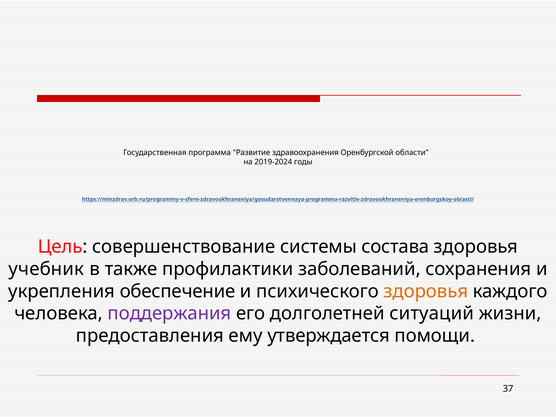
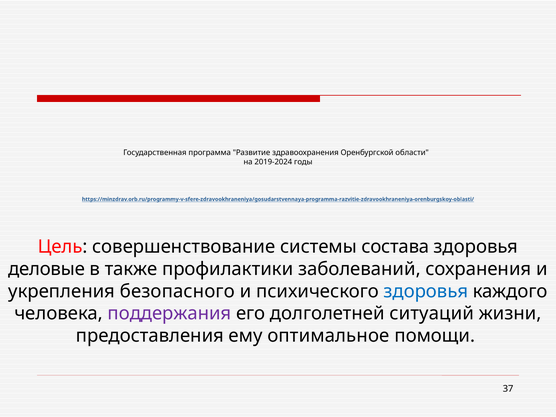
учебник: учебник -> деловые (47, 269)
обеспечение: обеспечение -> безопасного (177, 291)
здоровья colour: orange -> blue (426, 291)
утверждается: утверждается -> оптимальное (328, 336)
